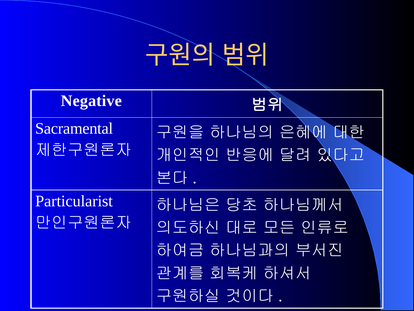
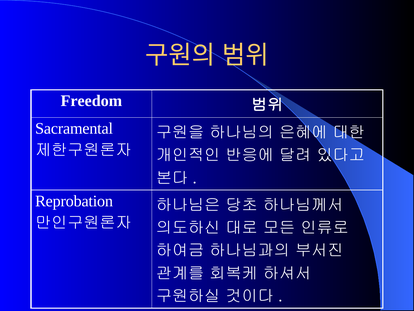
Negative: Negative -> Freedom (91, 101)
Particularist: Particularist -> Reprobation (74, 201)
